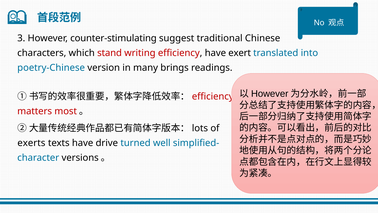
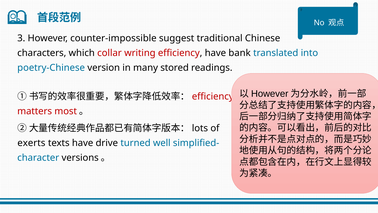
counter-stimulating: counter-stimulating -> counter-impossible (113, 38)
stand: stand -> collar (109, 53)
exert: exert -> bank (240, 53)
brings: brings -> stored (175, 68)
